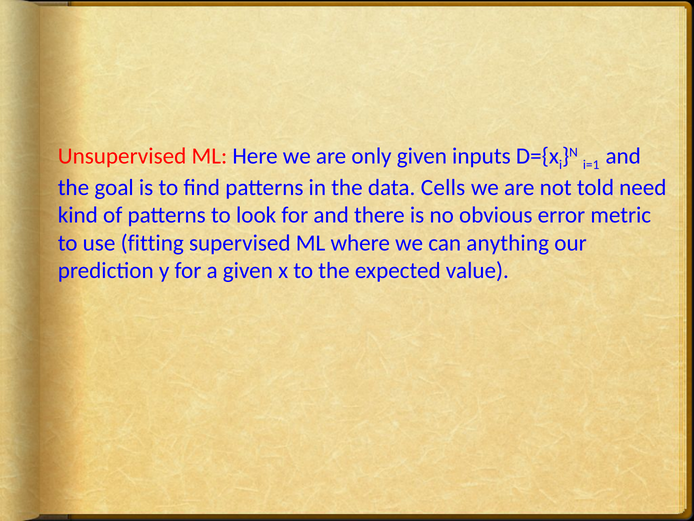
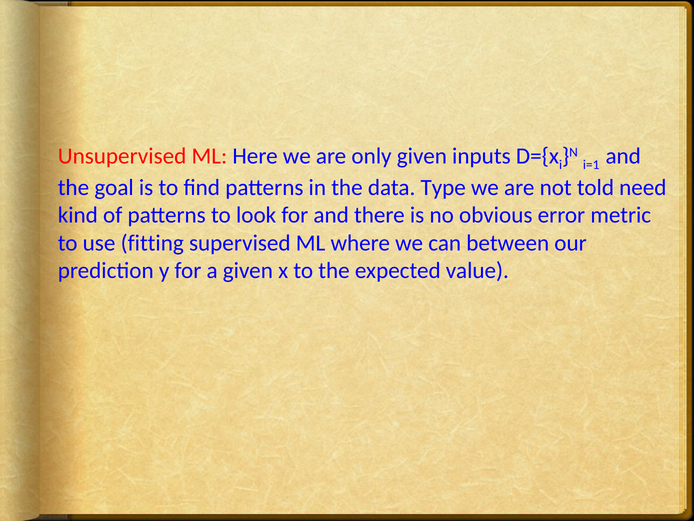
Cells: Cells -> Type (443, 187)
anything: anything -> between (508, 243)
